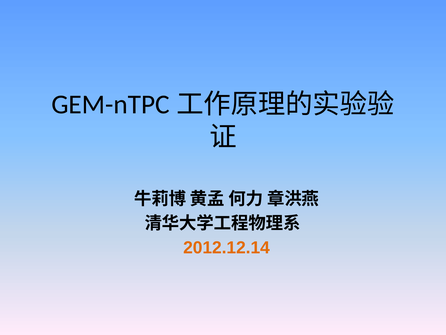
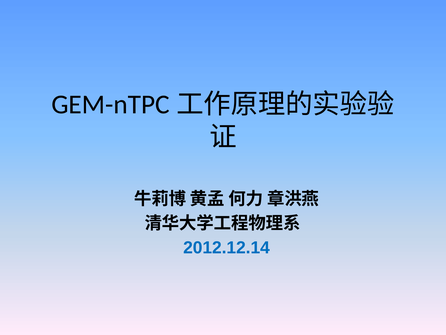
2012.12.14 colour: orange -> blue (226, 247)
